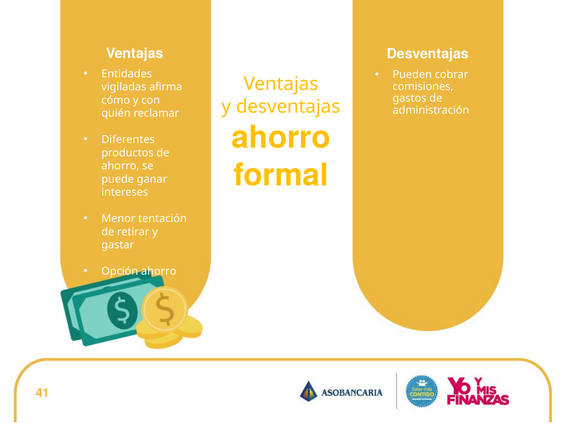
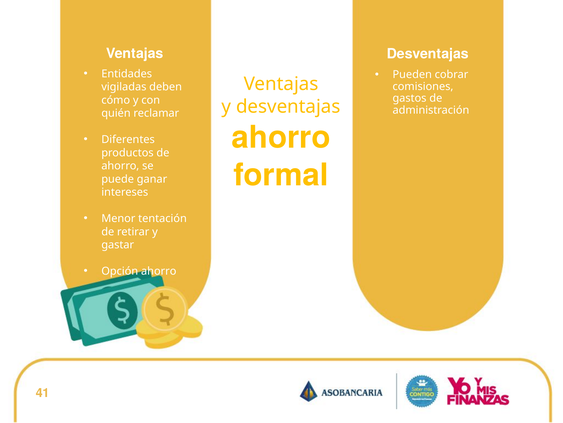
afirma: afirma -> deben (166, 87)
